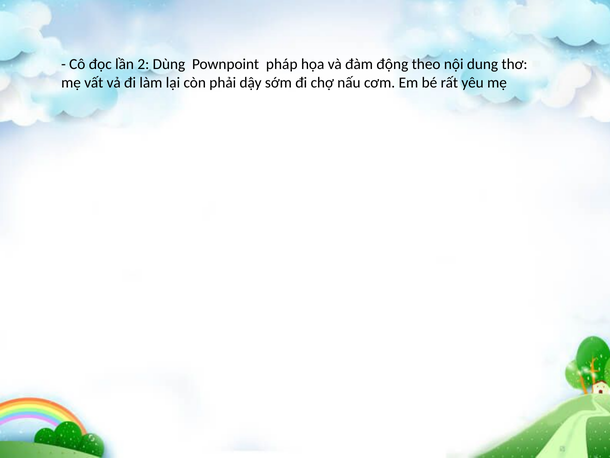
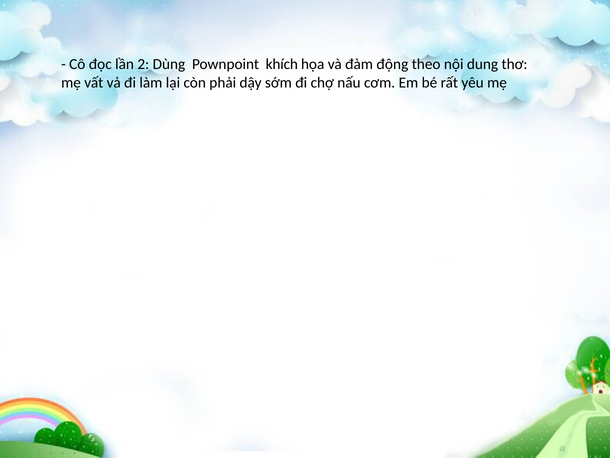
pháp: pháp -> khích (282, 64)
